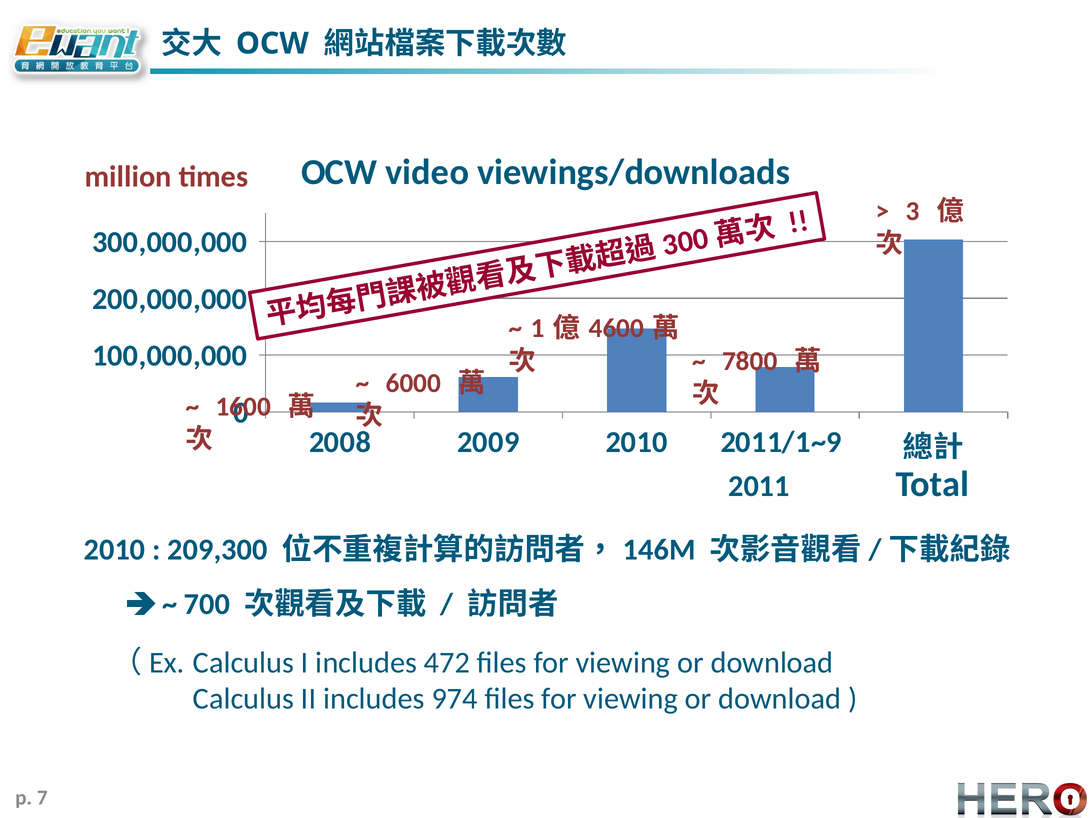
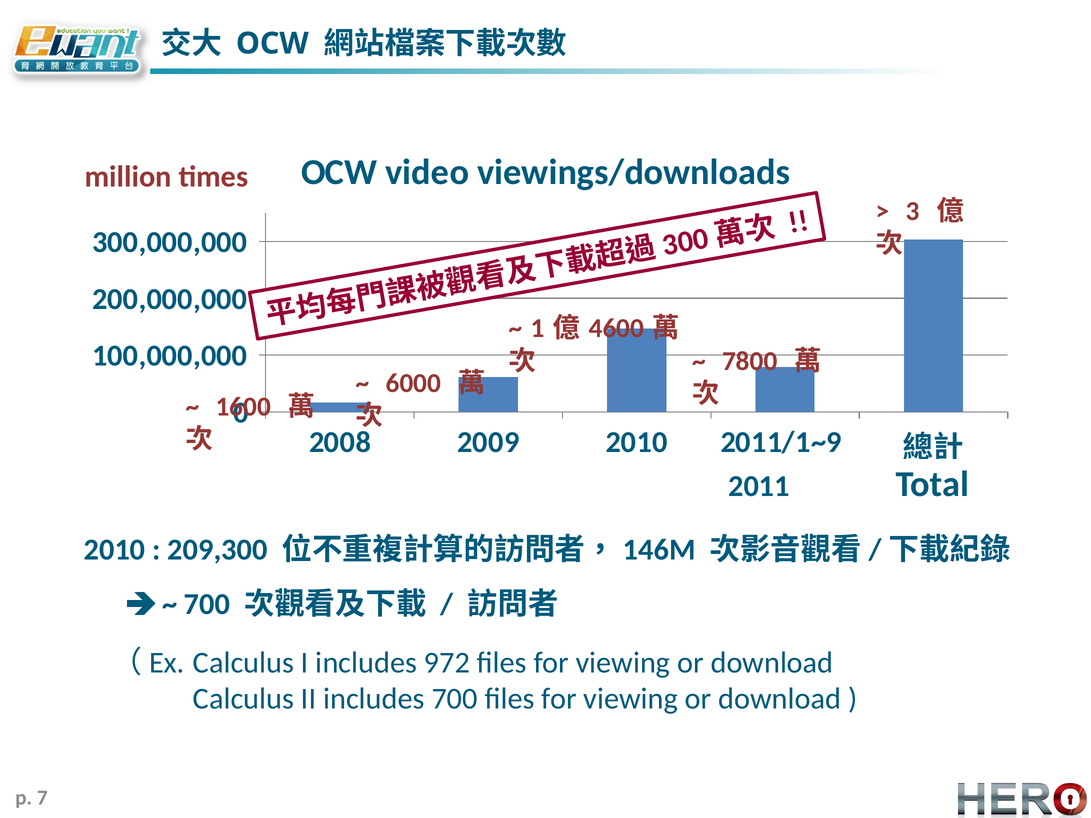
472: 472 -> 972 (447, 663)
includes 974: 974 -> 700 (455, 699)
